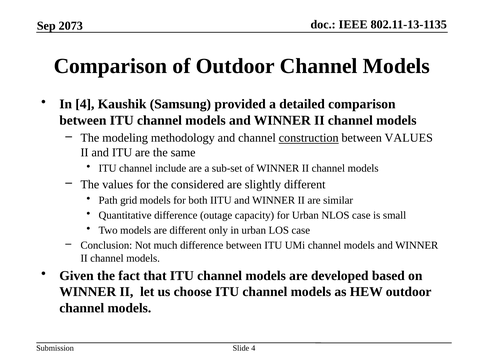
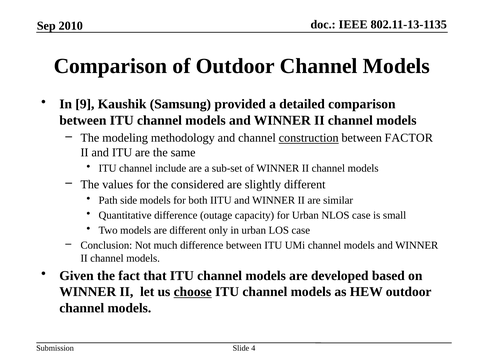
2073: 2073 -> 2010 (71, 26)
In 4: 4 -> 9 (85, 104)
between VALUES: VALUES -> FACTOR (409, 138)
grid: grid -> side (129, 200)
choose underline: none -> present (193, 292)
